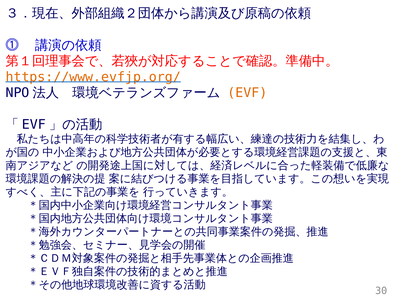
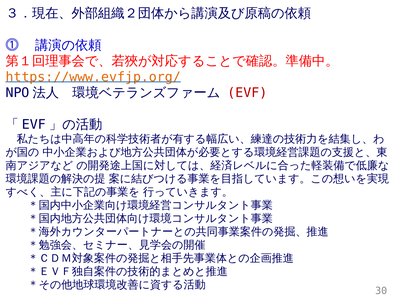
EVF colour: orange -> red (247, 93)
